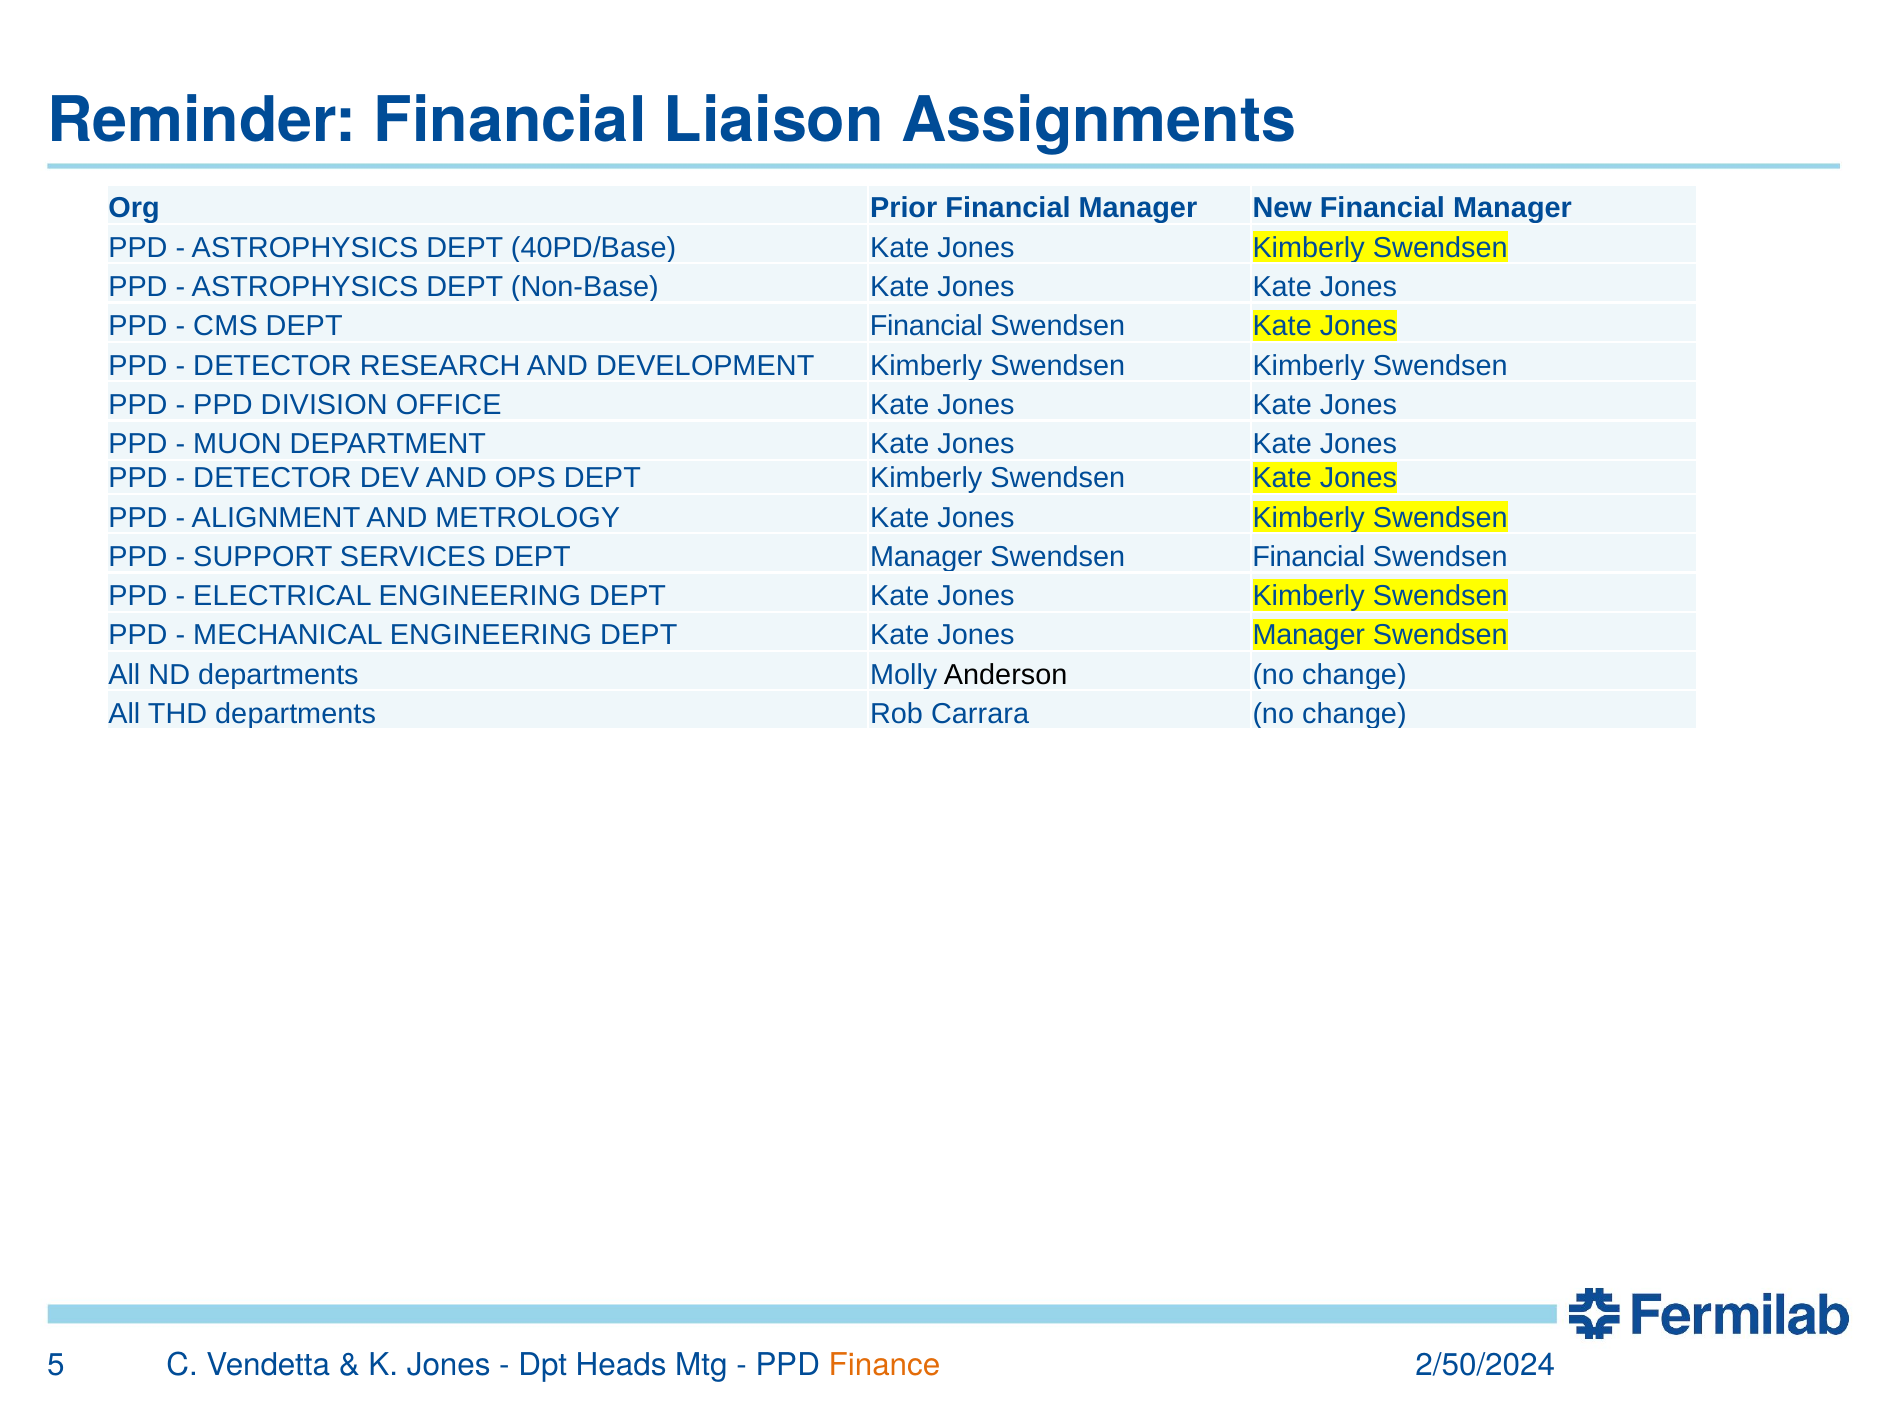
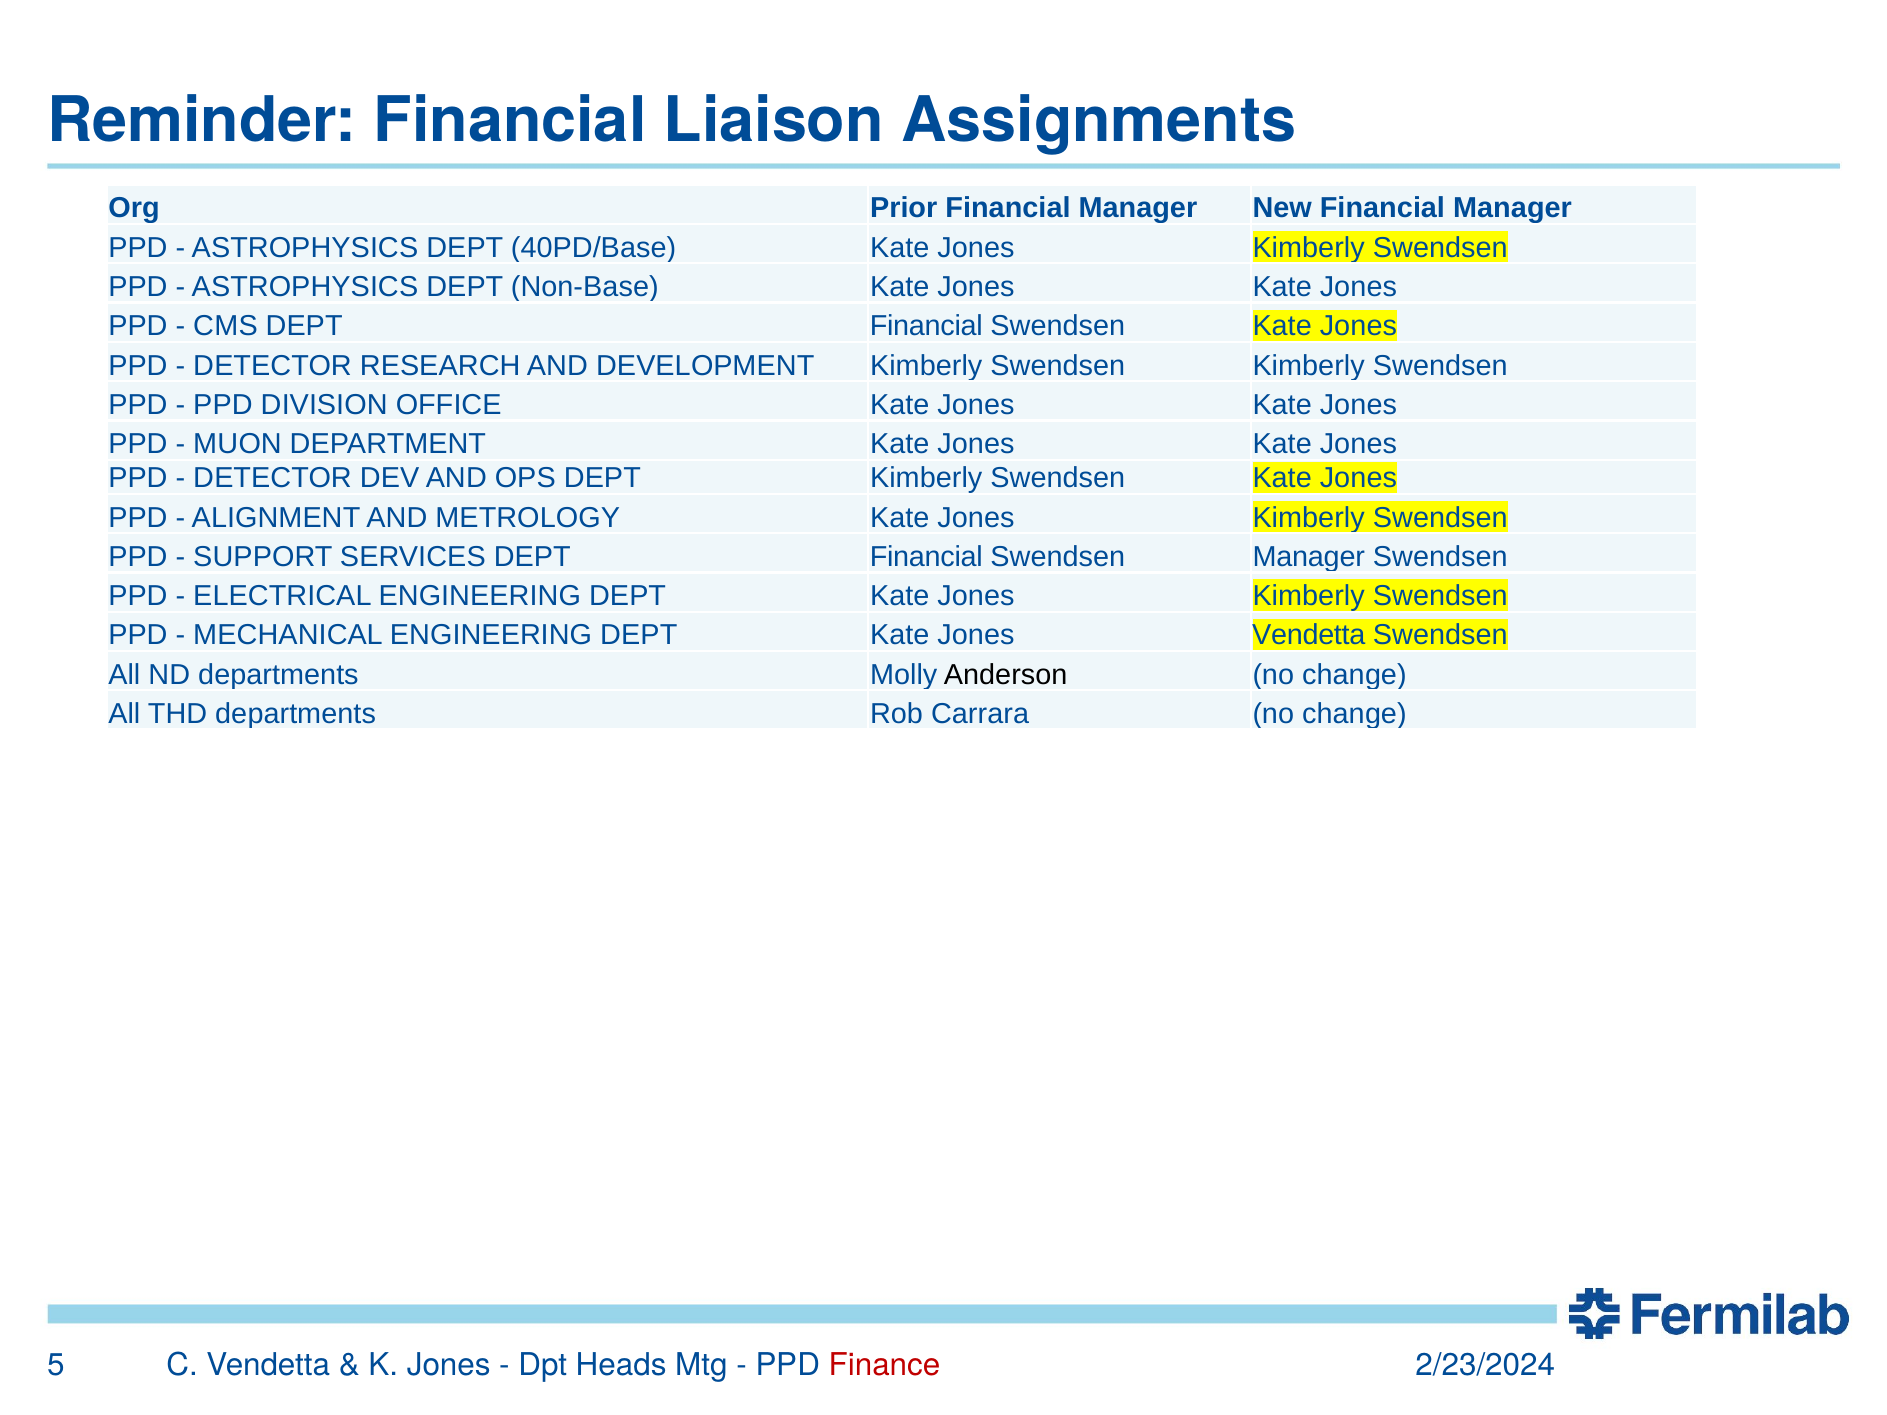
SERVICES DEPT Manager: Manager -> Financial (926, 557)
Swendsen Financial: Financial -> Manager (1309, 557)
Jones Manager: Manager -> Vendetta (1309, 636)
Finance colour: orange -> red (884, 1366)
2/50/2024: 2/50/2024 -> 2/23/2024 (1485, 1366)
